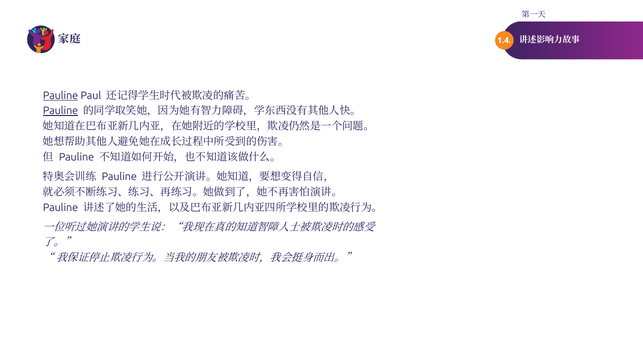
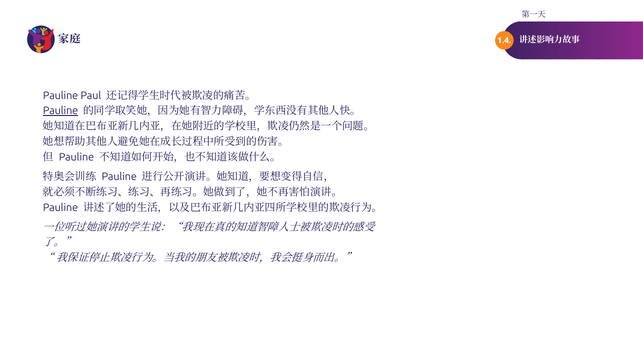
Pauline underline: present -> none (61, 95)
